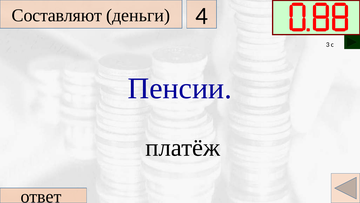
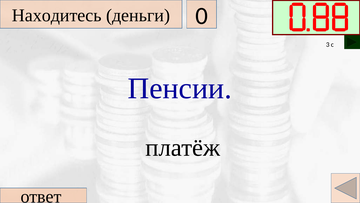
Составляют: Составляют -> Находитесь (57, 15)
4: 4 -> 0 (202, 16)
